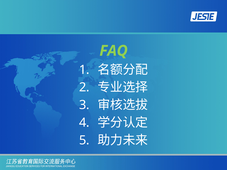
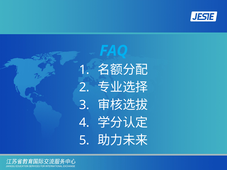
FAQ colour: light green -> light blue (114, 51)
